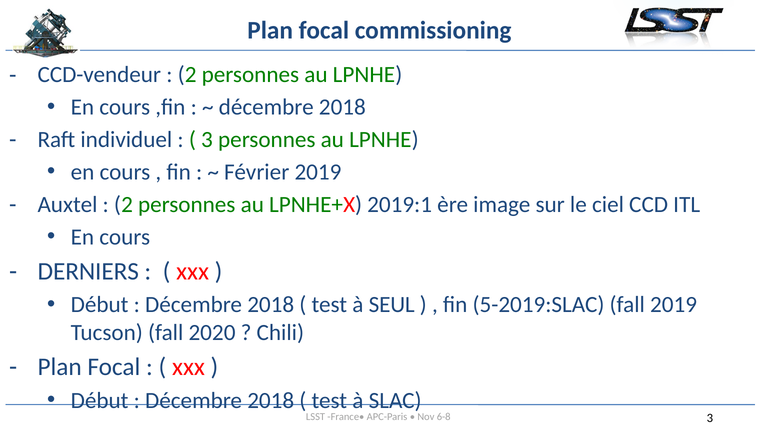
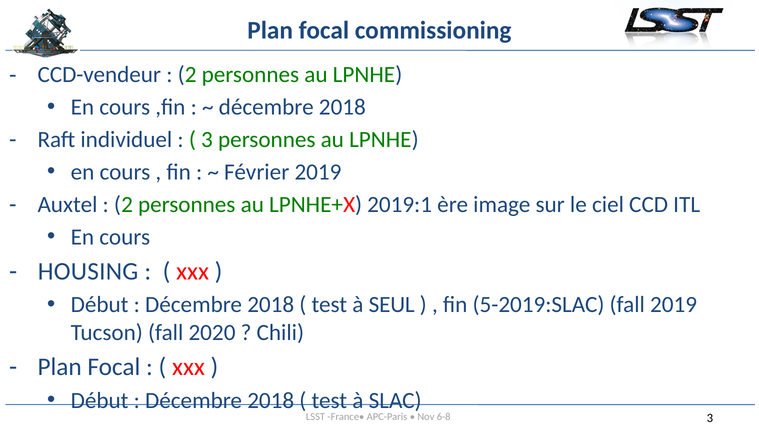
DERNIERS: DERNIERS -> HOUSING (88, 271)
